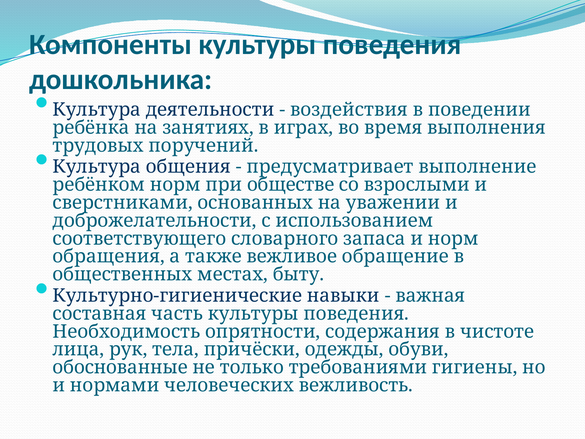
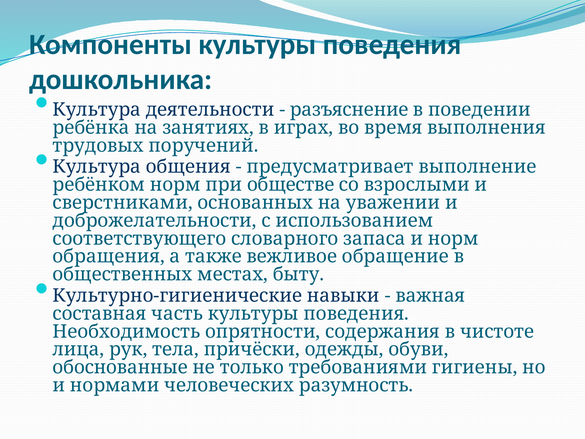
воздействия: воздействия -> разъяснение (349, 110)
вежливость: вежливость -> разумность (356, 385)
